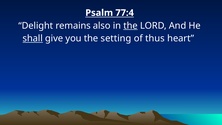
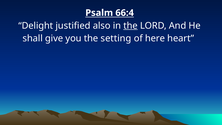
77:4: 77:4 -> 66:4 (125, 13)
remains: remains -> justified (73, 26)
shall underline: present -> none (33, 38)
thus: thus -> here (155, 38)
